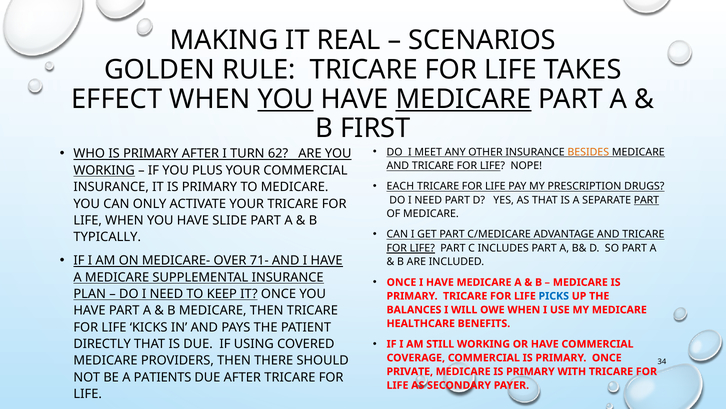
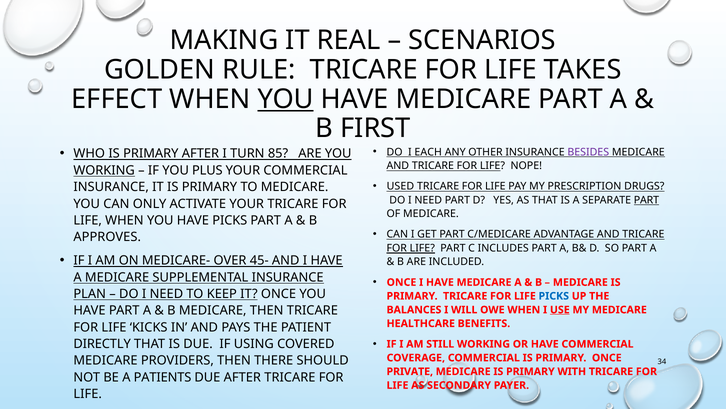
MEDICARE underline: present -> none (463, 99)
MEET: MEET -> EACH (428, 152)
BESIDES colour: orange -> purple (588, 152)
62: 62 -> 85 (278, 154)
EACH: EACH -> USED (400, 186)
HAVE SLIDE: SLIDE -> PICKS (230, 220)
TYPICALLY: TYPICALLY -> APPROVES (107, 237)
71-: 71- -> 45- (259, 260)
USE underline: none -> present (560, 309)
